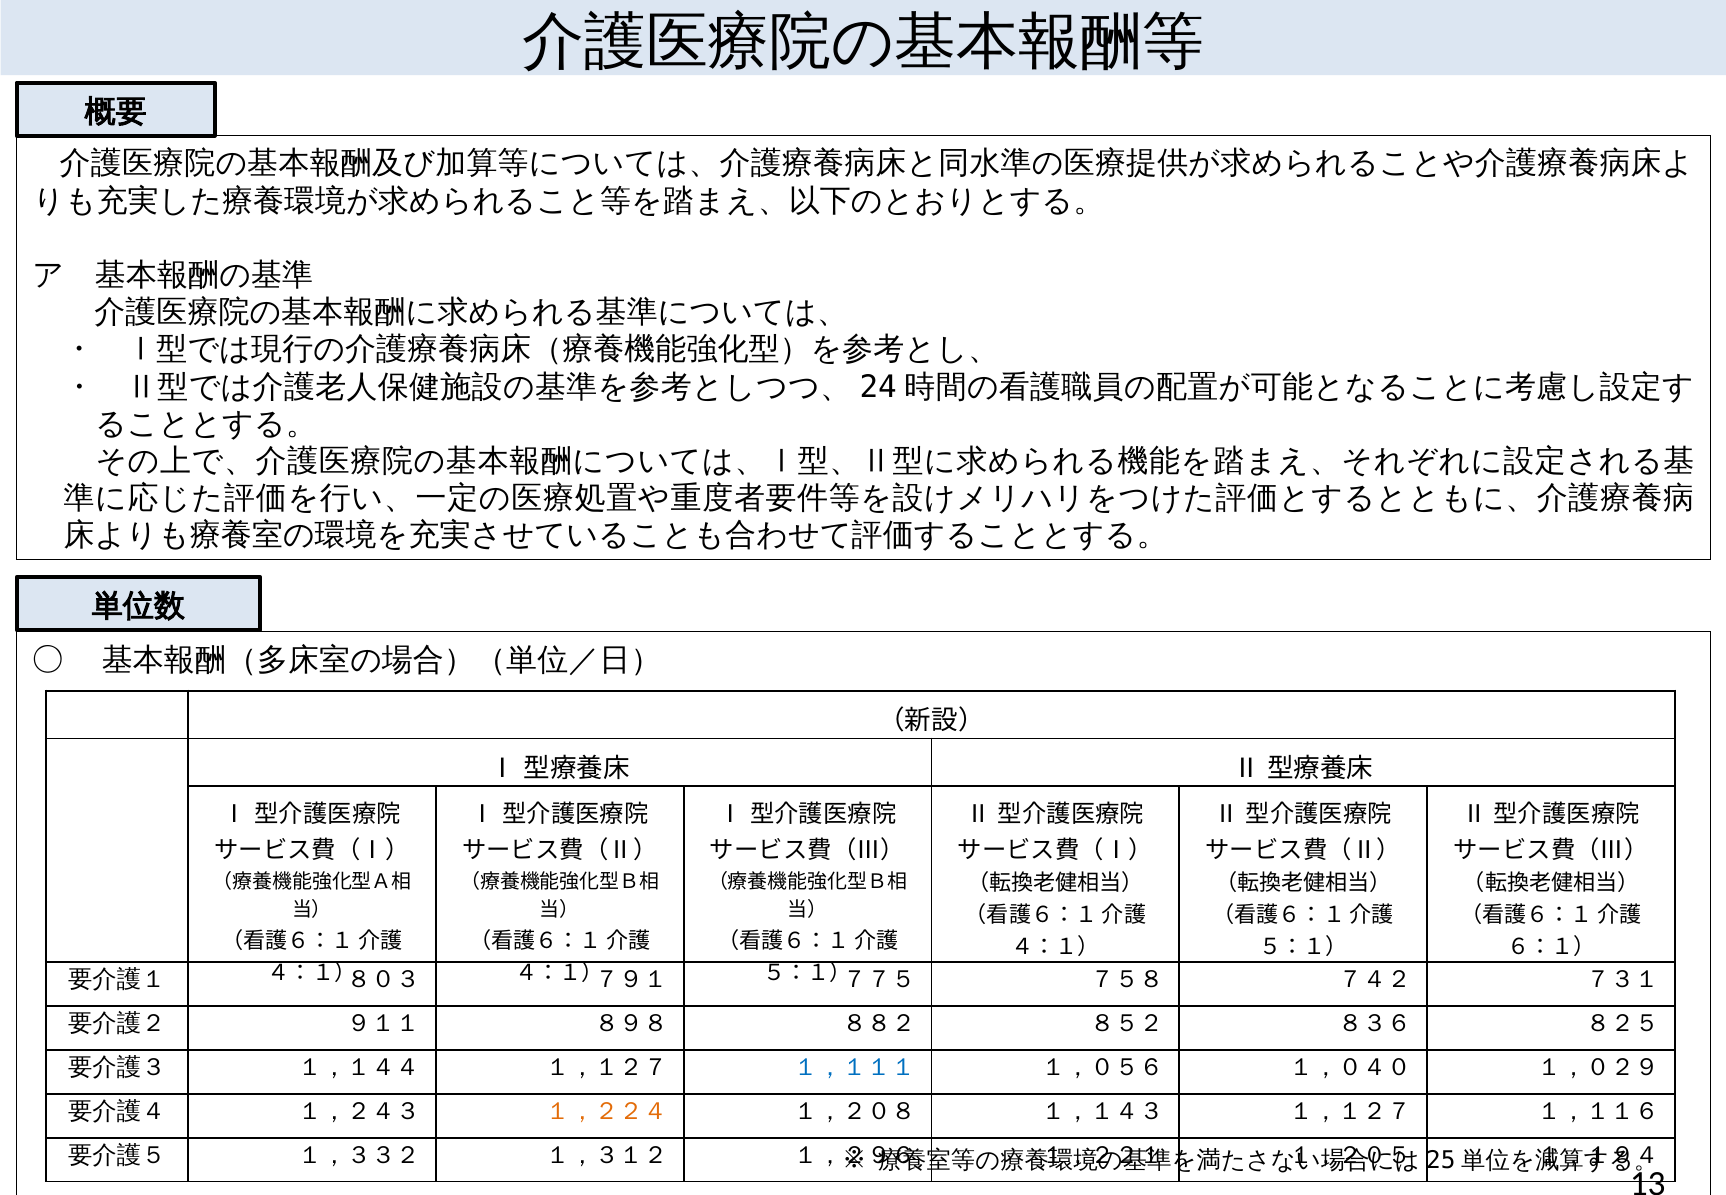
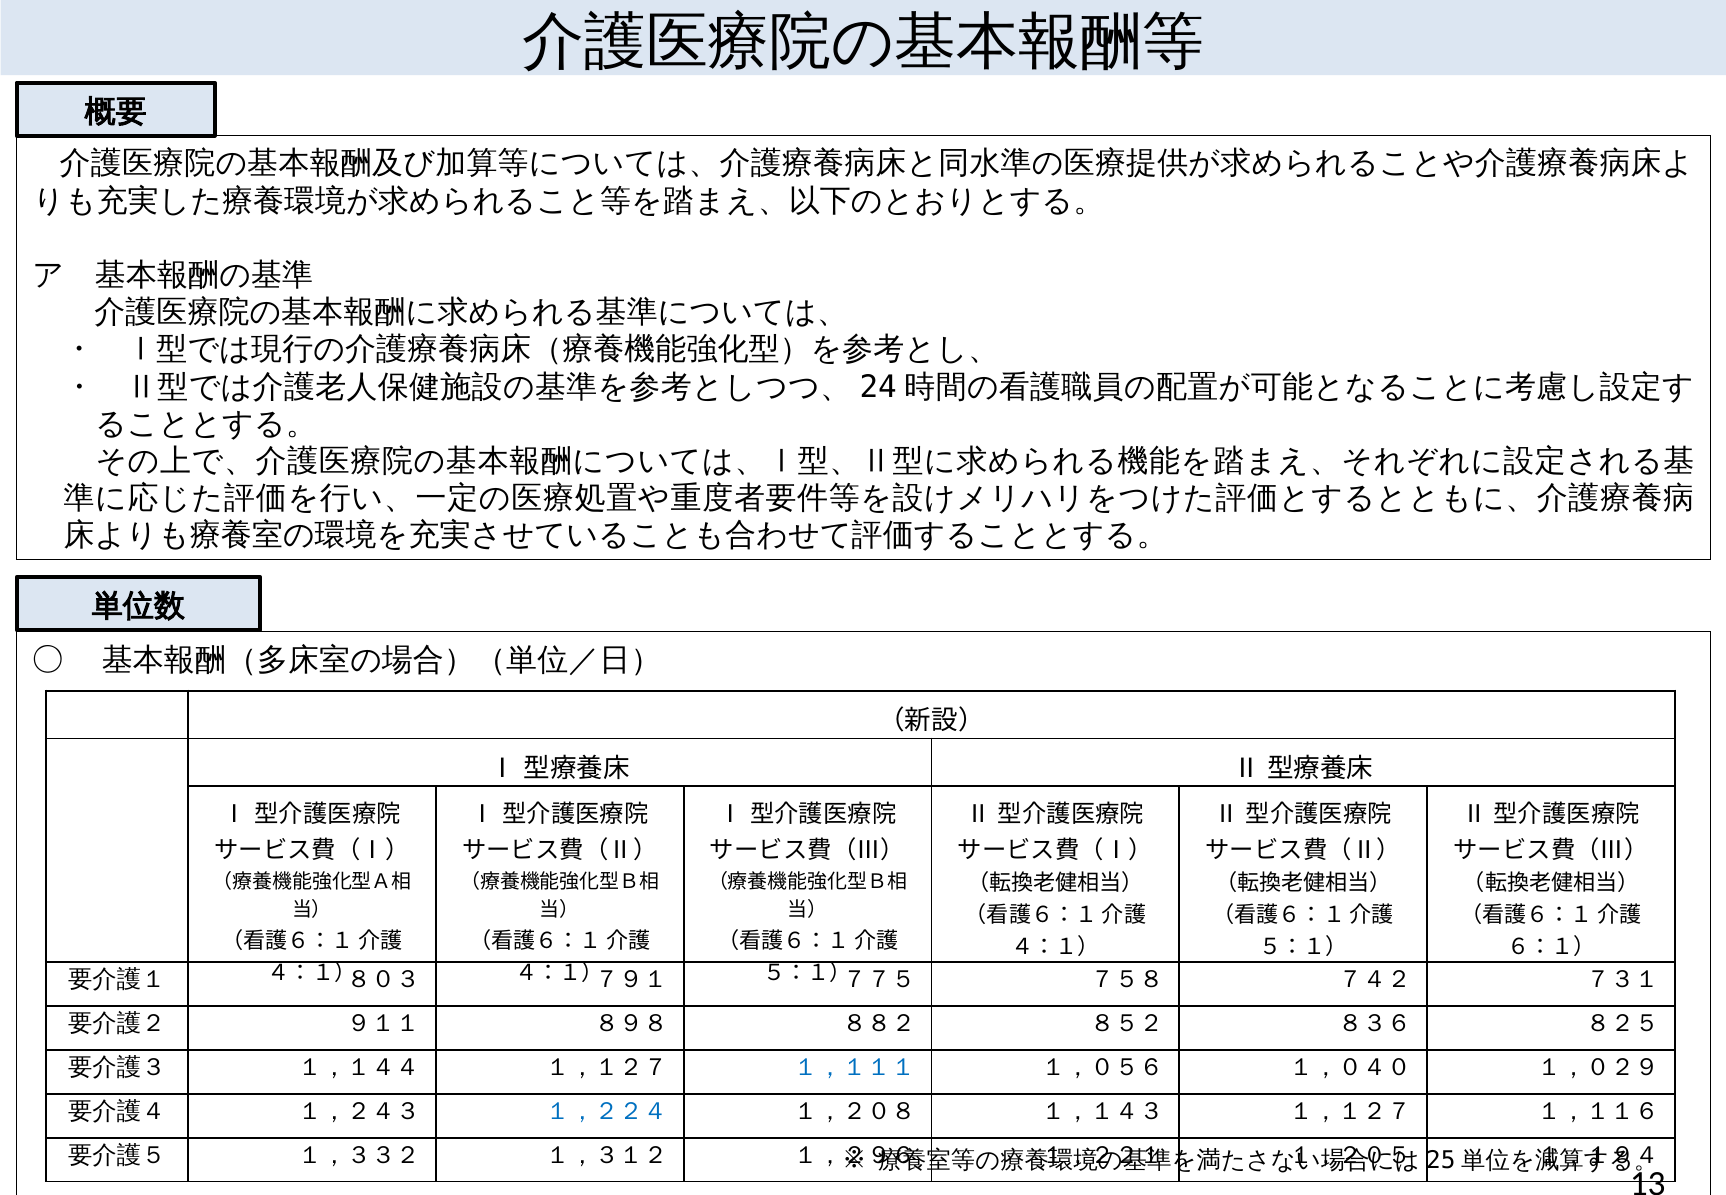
１，２２４ colour: orange -> blue (607, 1111)
